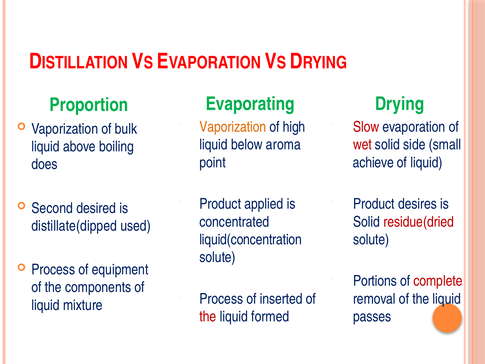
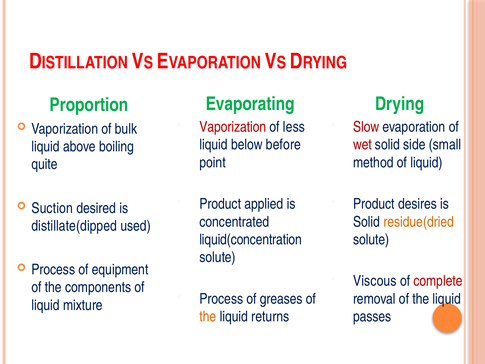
Vaporization colour: orange -> red (233, 127)
high: high -> less (294, 127)
aroma: aroma -> before (283, 145)
achieve: achieve -> method (373, 162)
does: does -> quite (45, 164)
Second: Second -> Suction (52, 208)
residue(dried colour: red -> orange (419, 222)
Portions: Portions -> Viscous (375, 281)
inserted: inserted -> greases (281, 299)
the colour: red -> orange (208, 316)
formed: formed -> returns (270, 316)
